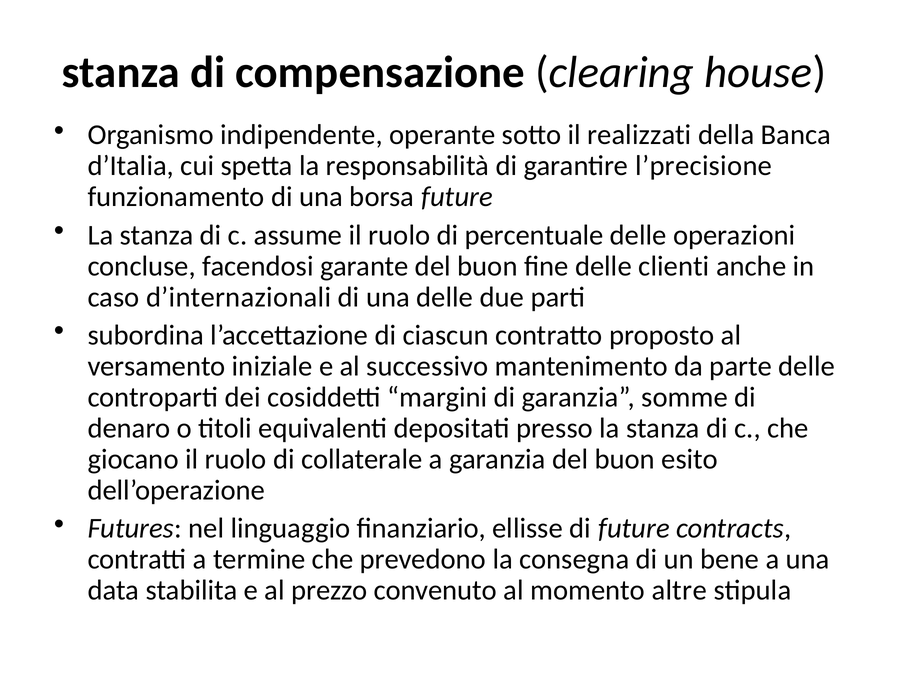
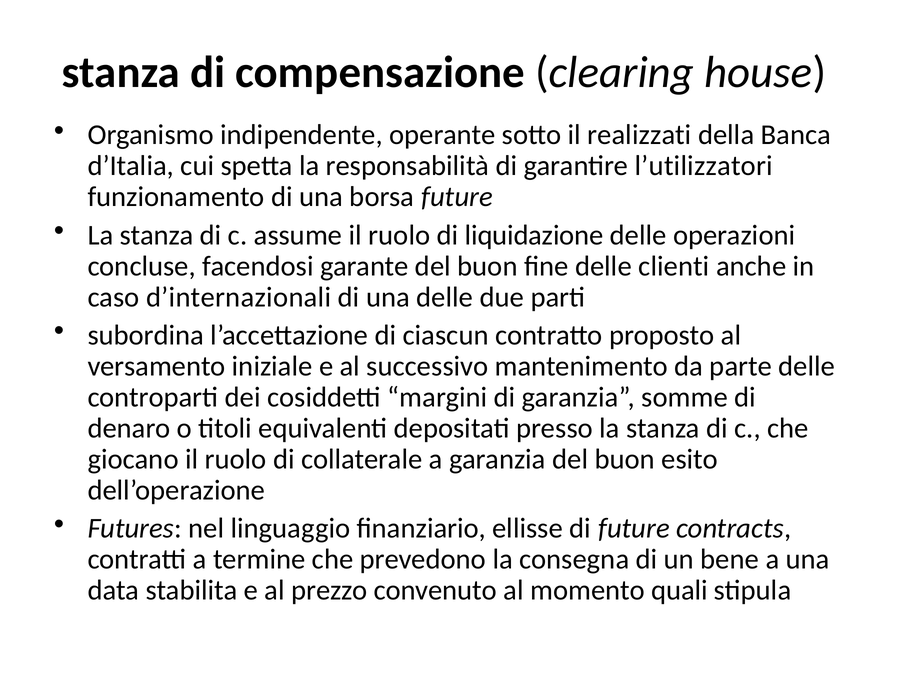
l’precisione: l’precisione -> l’utilizzatori (704, 166)
percentuale: percentuale -> liquidazione (534, 235)
altre: altre -> quali (679, 590)
